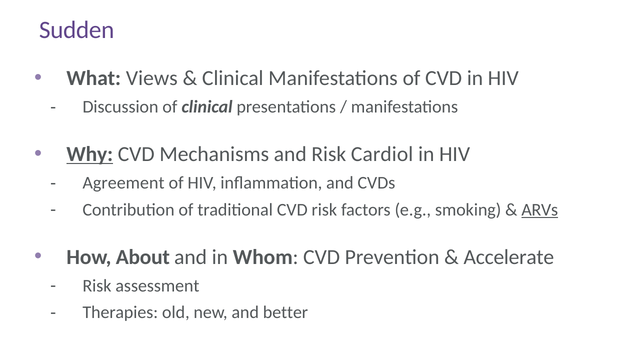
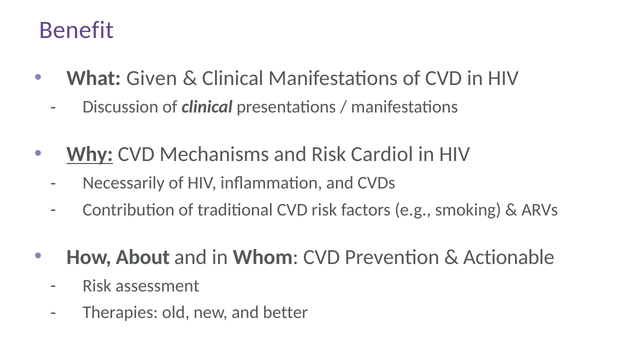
Sudden: Sudden -> Benefit (76, 30)
Views: Views -> Given (152, 78)
Agreement: Agreement -> Necessarily (124, 183)
ARVs underline: present -> none (540, 210)
Accelerate: Accelerate -> Actionable (509, 258)
